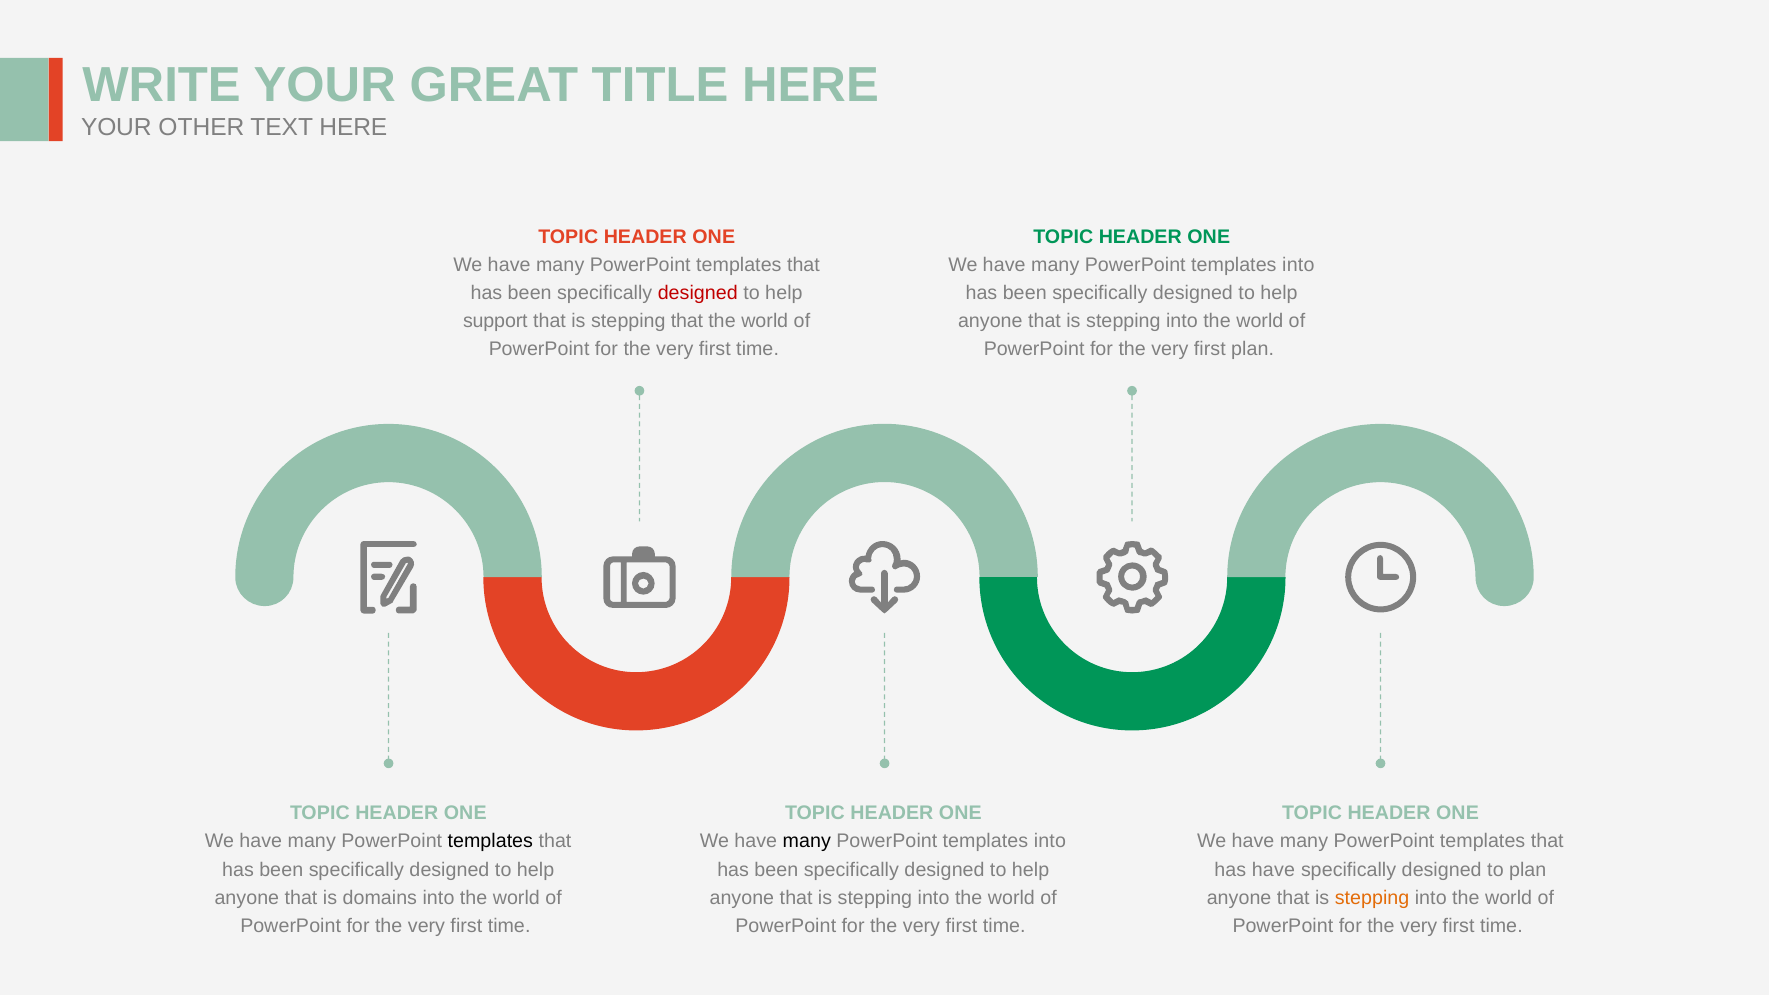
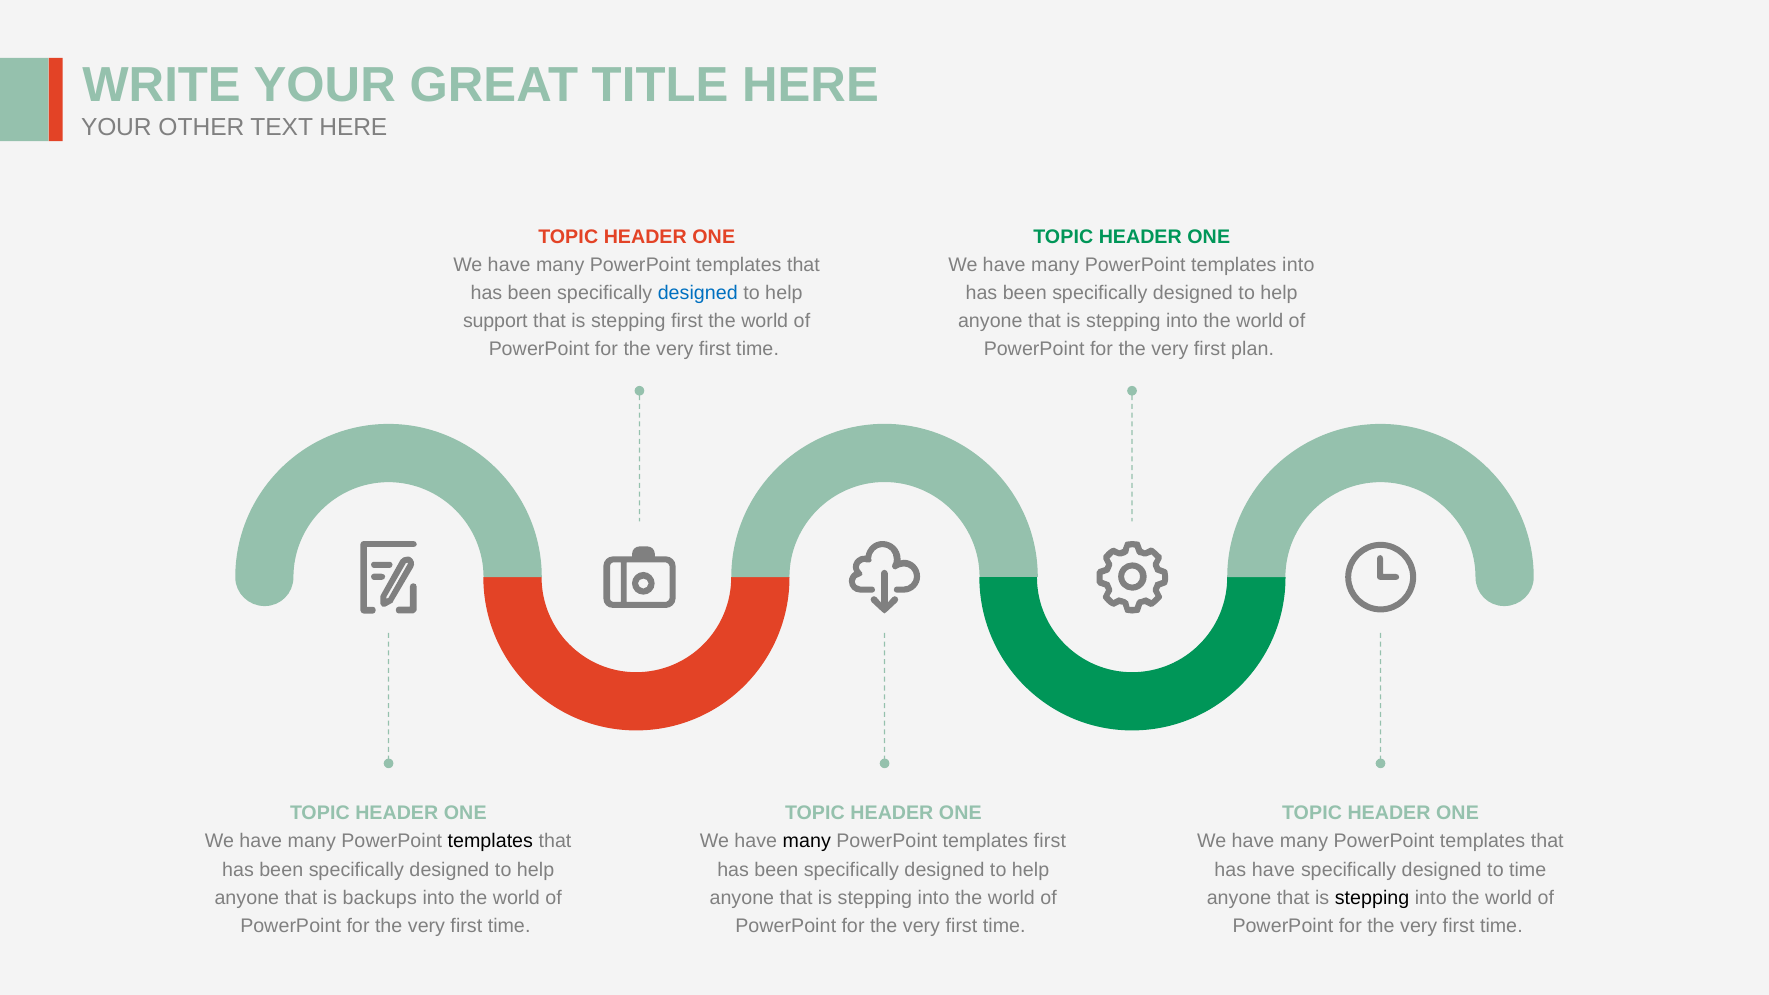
designed colour: red -> blue (698, 293)
stepping that: that -> first (687, 321)
into: into -> first (1050, 841)
to plan: plan -> time (1528, 869)
domains: domains -> backups (380, 898)
stepping colour: orange -> black (1372, 898)
